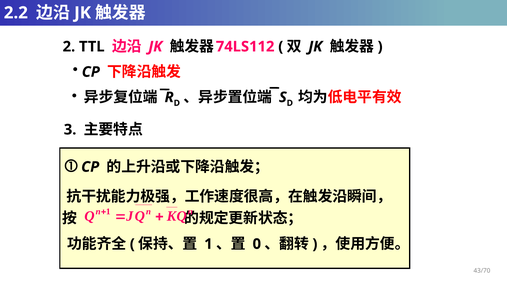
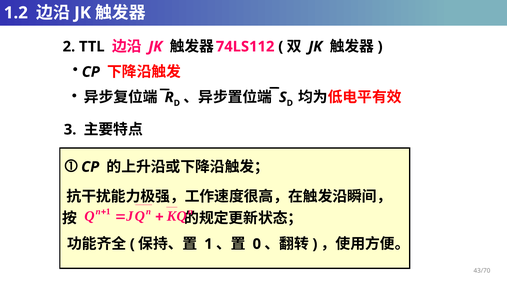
2.2: 2.2 -> 1.2 (16, 13)
